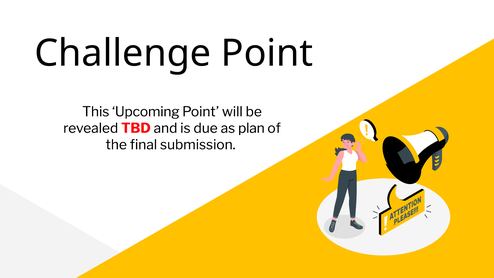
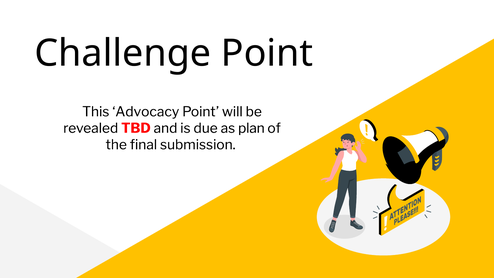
Upcoming: Upcoming -> Advocacy (146, 112)
